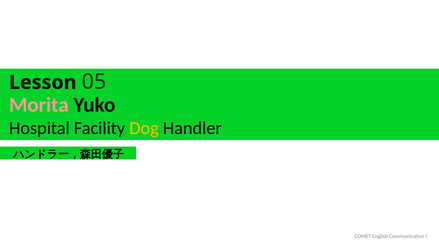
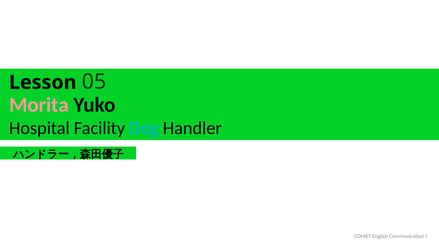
Dog colour: yellow -> light blue (144, 128)
